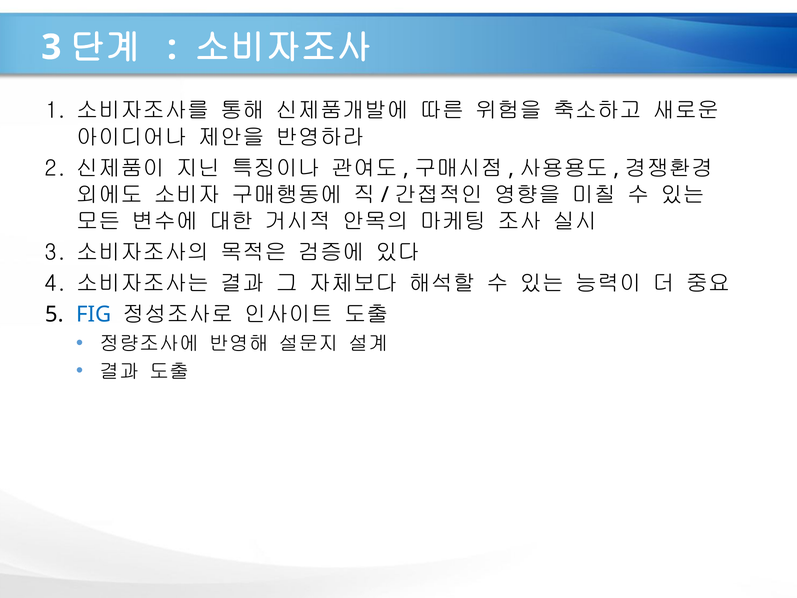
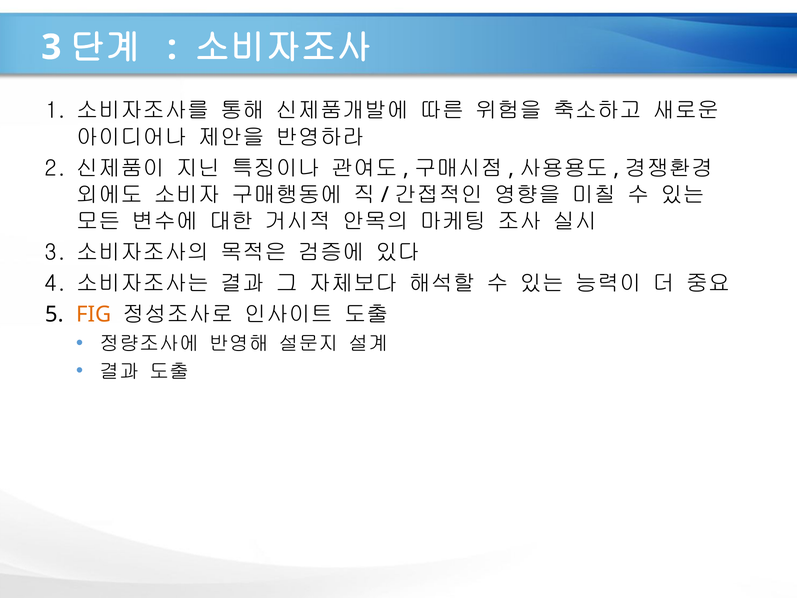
FIG colour: blue -> orange (94, 314)
